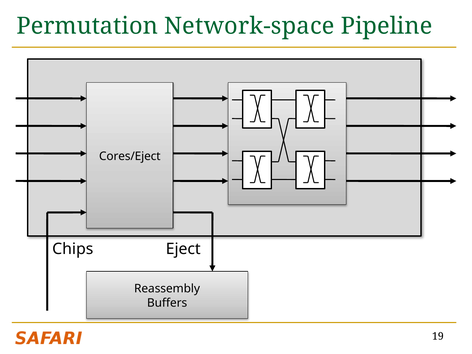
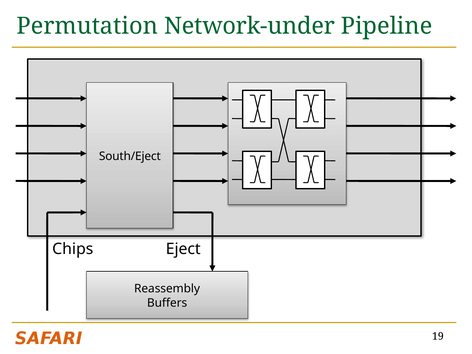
Network-space: Network-space -> Network-under (250, 26)
Cores/Eject: Cores/Eject -> South/Eject (130, 156)
